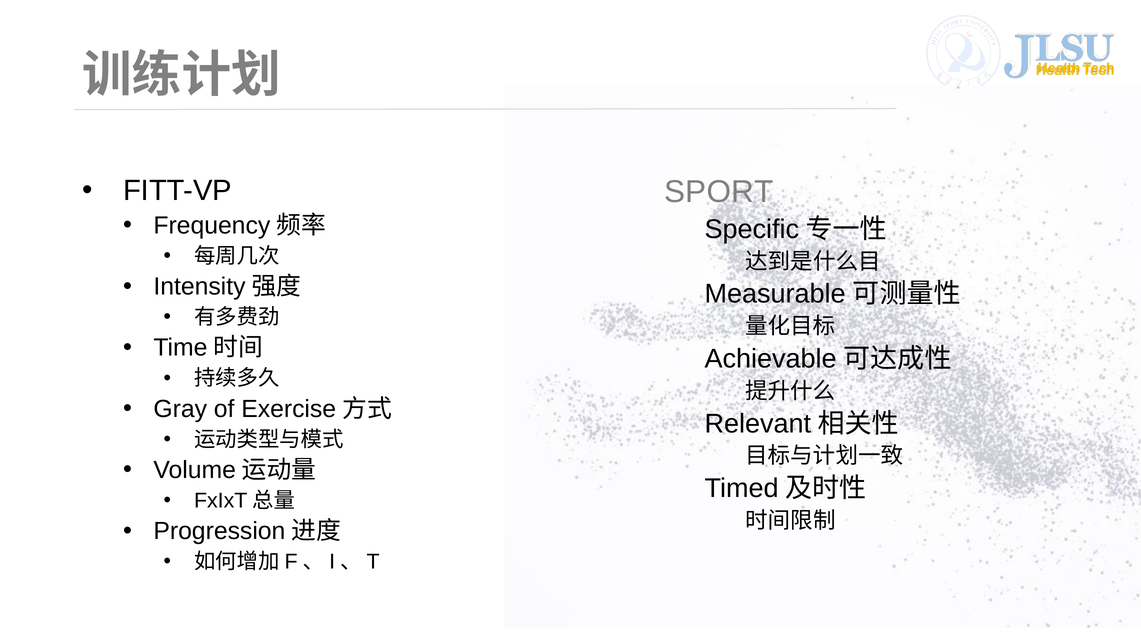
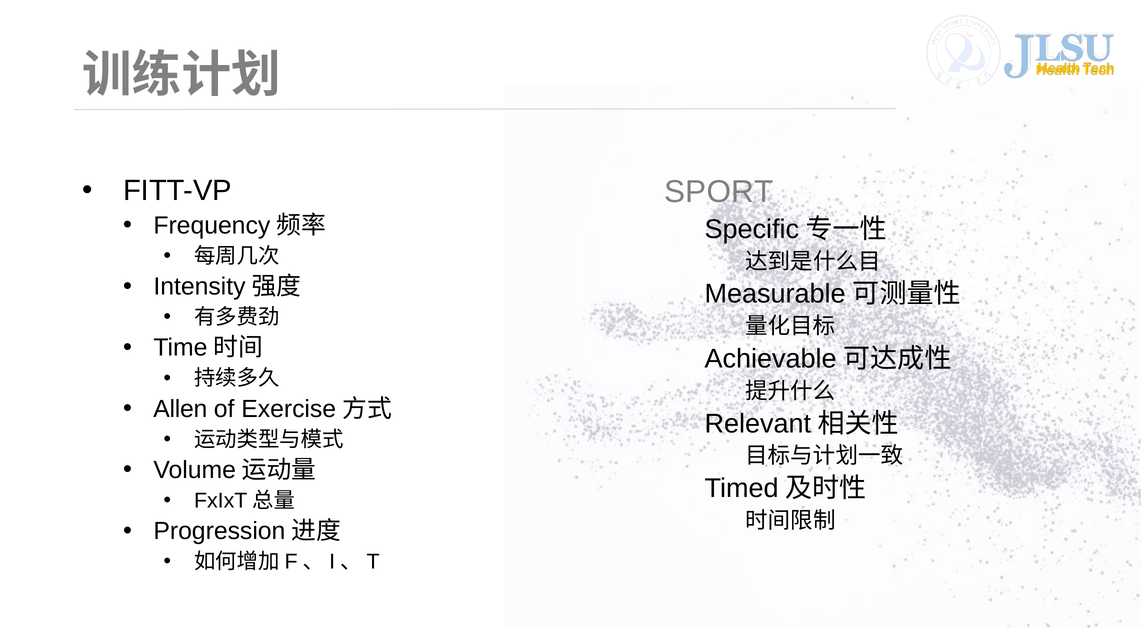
Gray: Gray -> Allen (180, 409)
